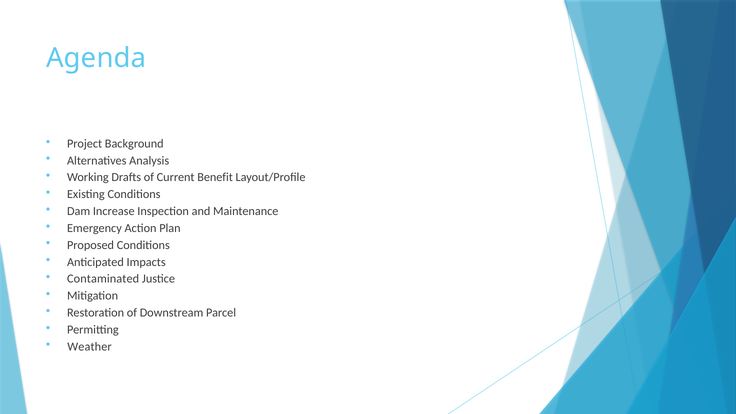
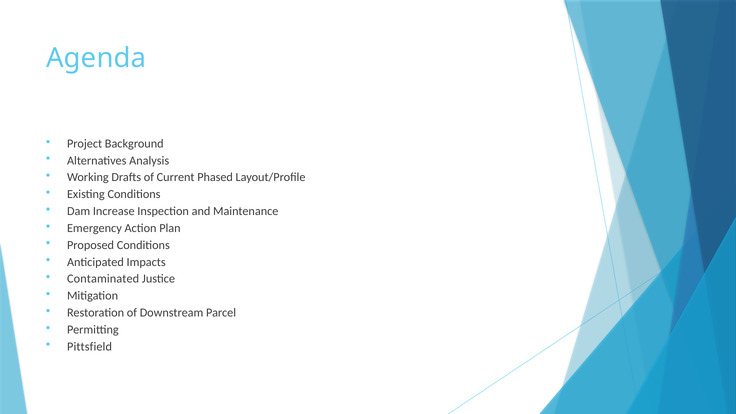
Benefit: Benefit -> Phased (215, 177)
Weather: Weather -> Pittsfield (90, 346)
